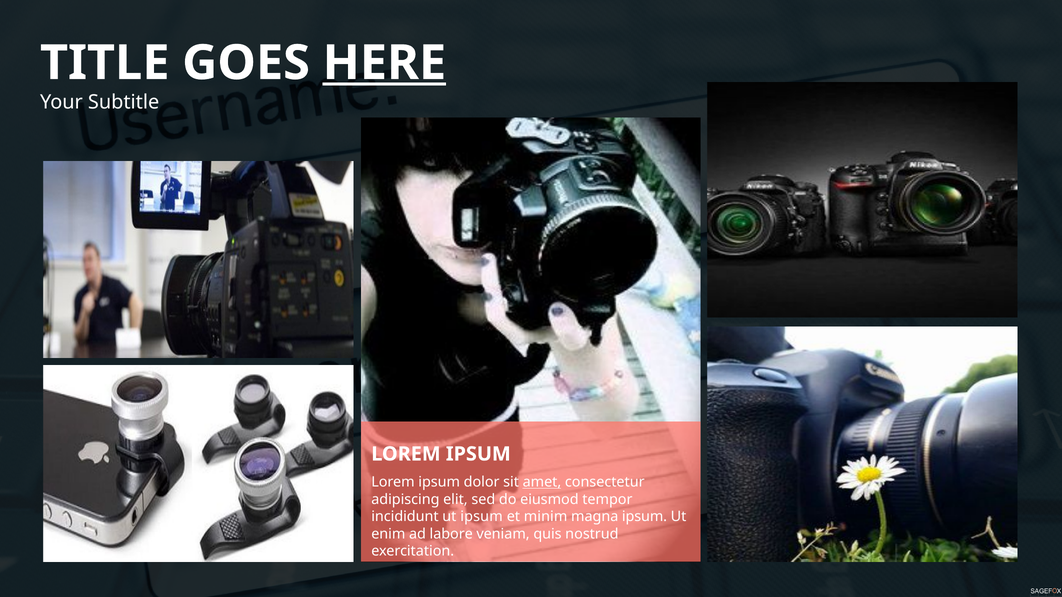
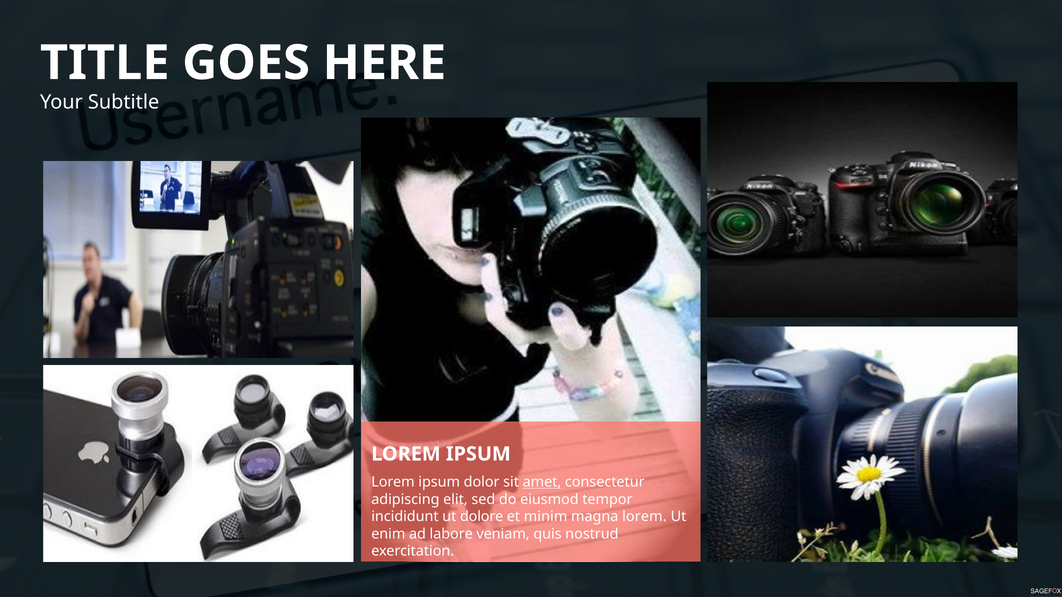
HERE underline: present -> none (384, 63)
ut ipsum: ipsum -> dolore (482, 517)
magna ipsum: ipsum -> lorem (644, 517)
